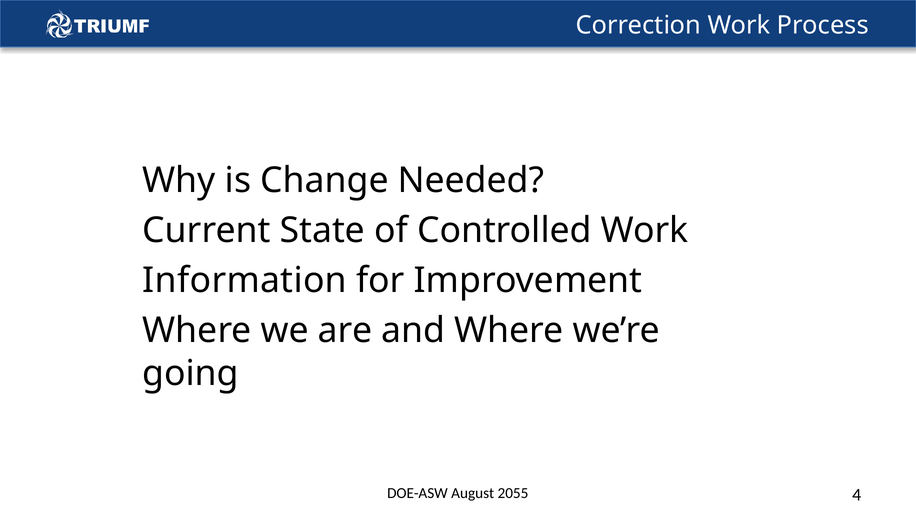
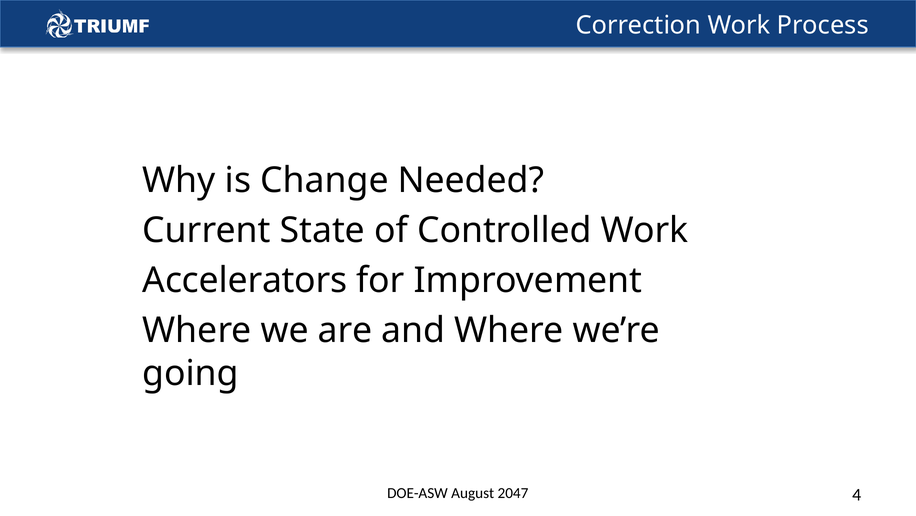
Information: Information -> Accelerators (245, 280)
2055: 2055 -> 2047 (513, 492)
